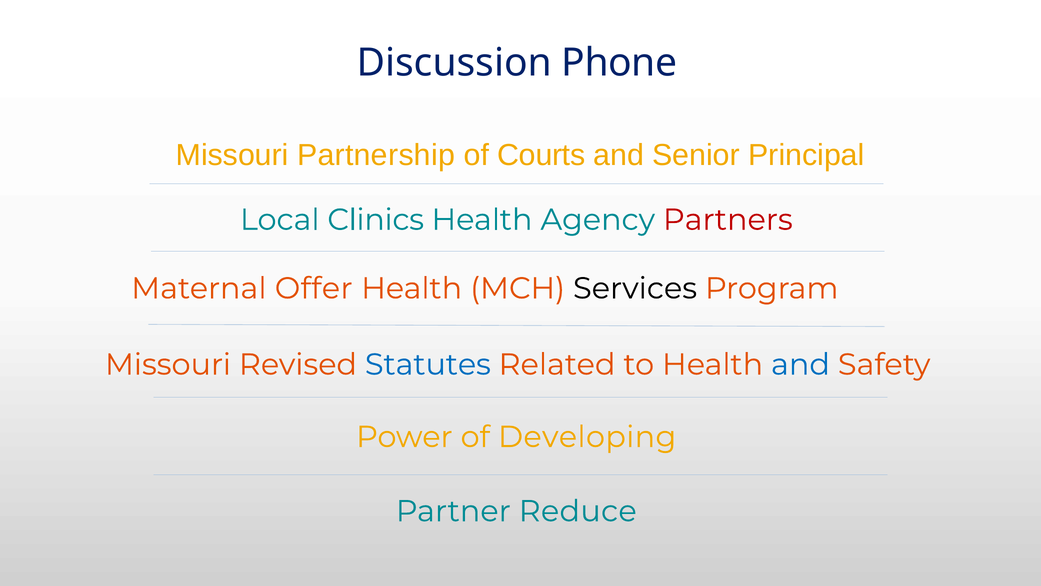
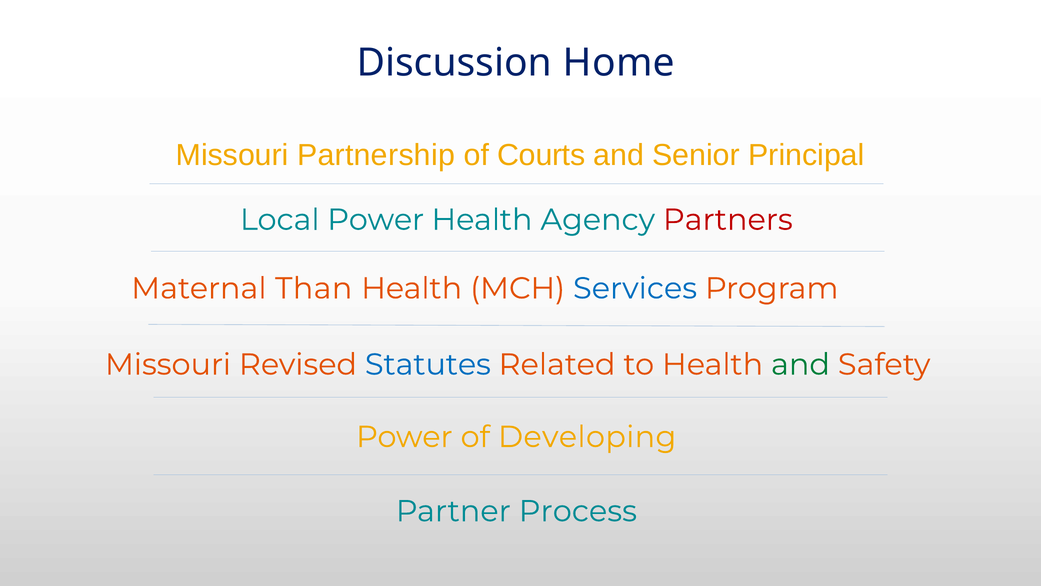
Phone: Phone -> Home (619, 63)
Local Clinics: Clinics -> Power (376, 220)
Offer: Offer -> Than (314, 288)
Services colour: black -> blue (635, 288)
and colour: blue -> green (800, 364)
Reduce: Reduce -> Process (578, 511)
